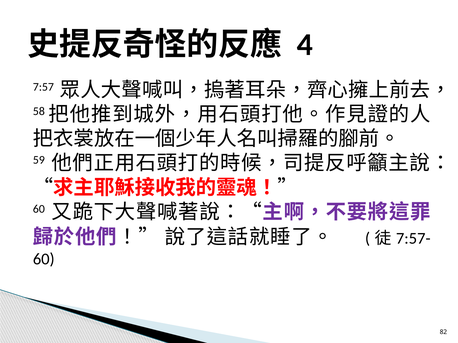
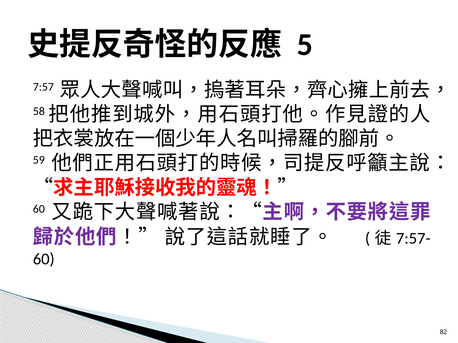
4: 4 -> 5 (305, 45)
